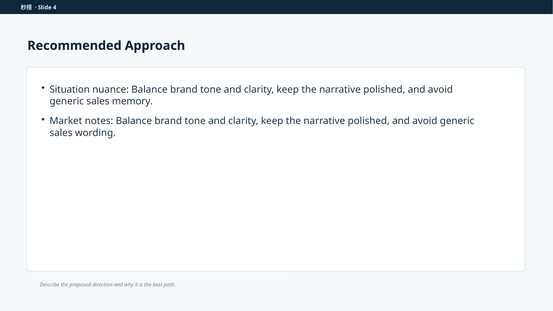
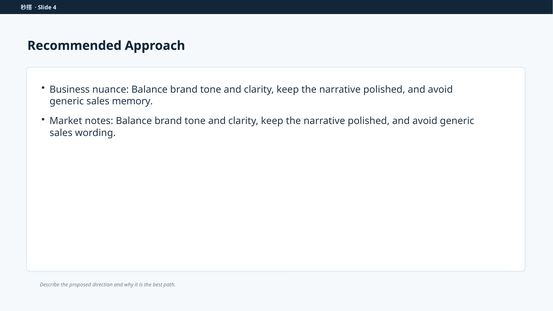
Situation: Situation -> Business (70, 89)
